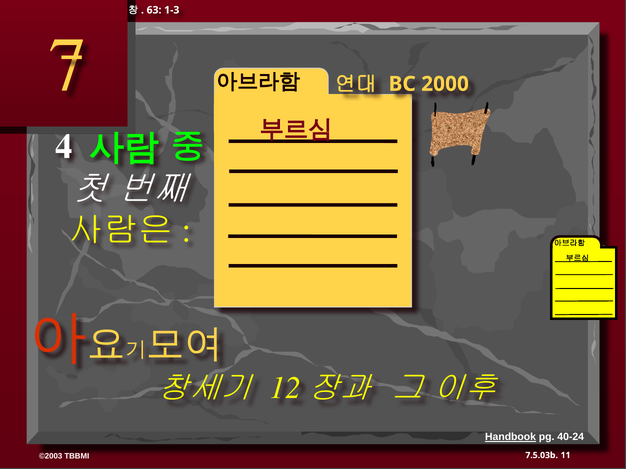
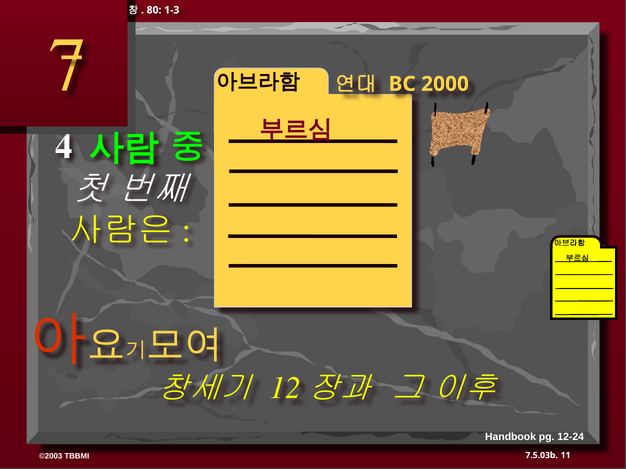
63: 63 -> 80 (154, 10)
Handbook underline: present -> none (511, 437)
40-24: 40-24 -> 12-24 (571, 437)
